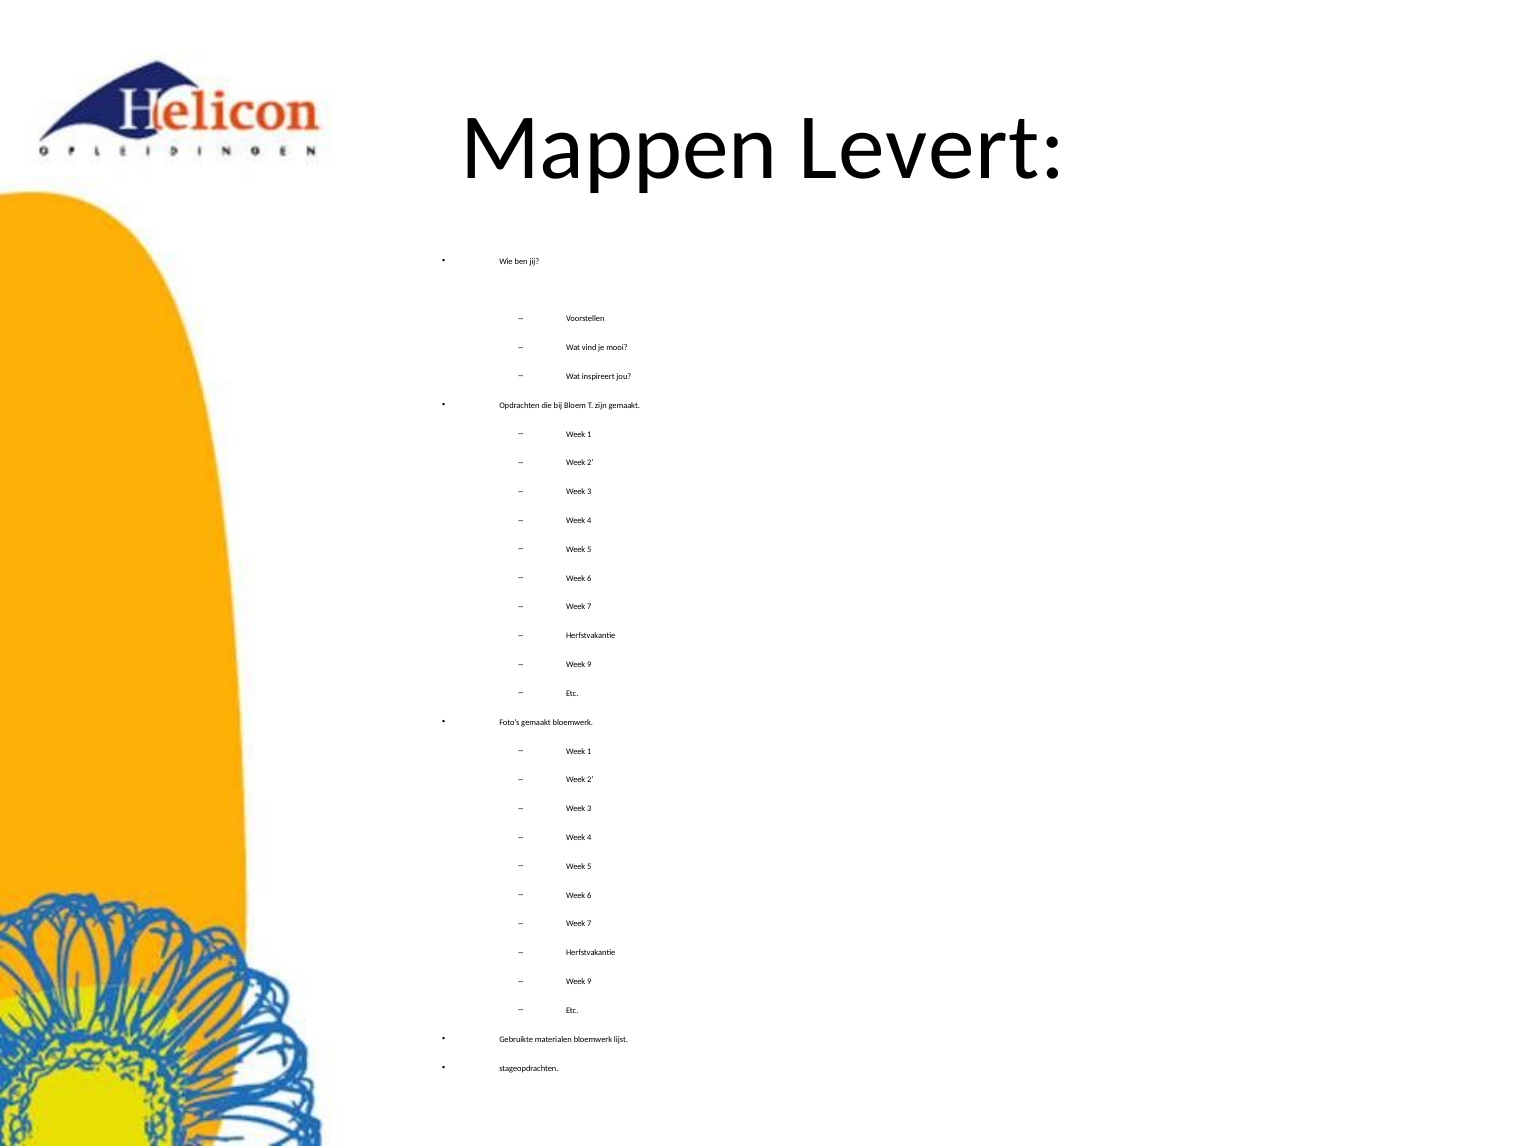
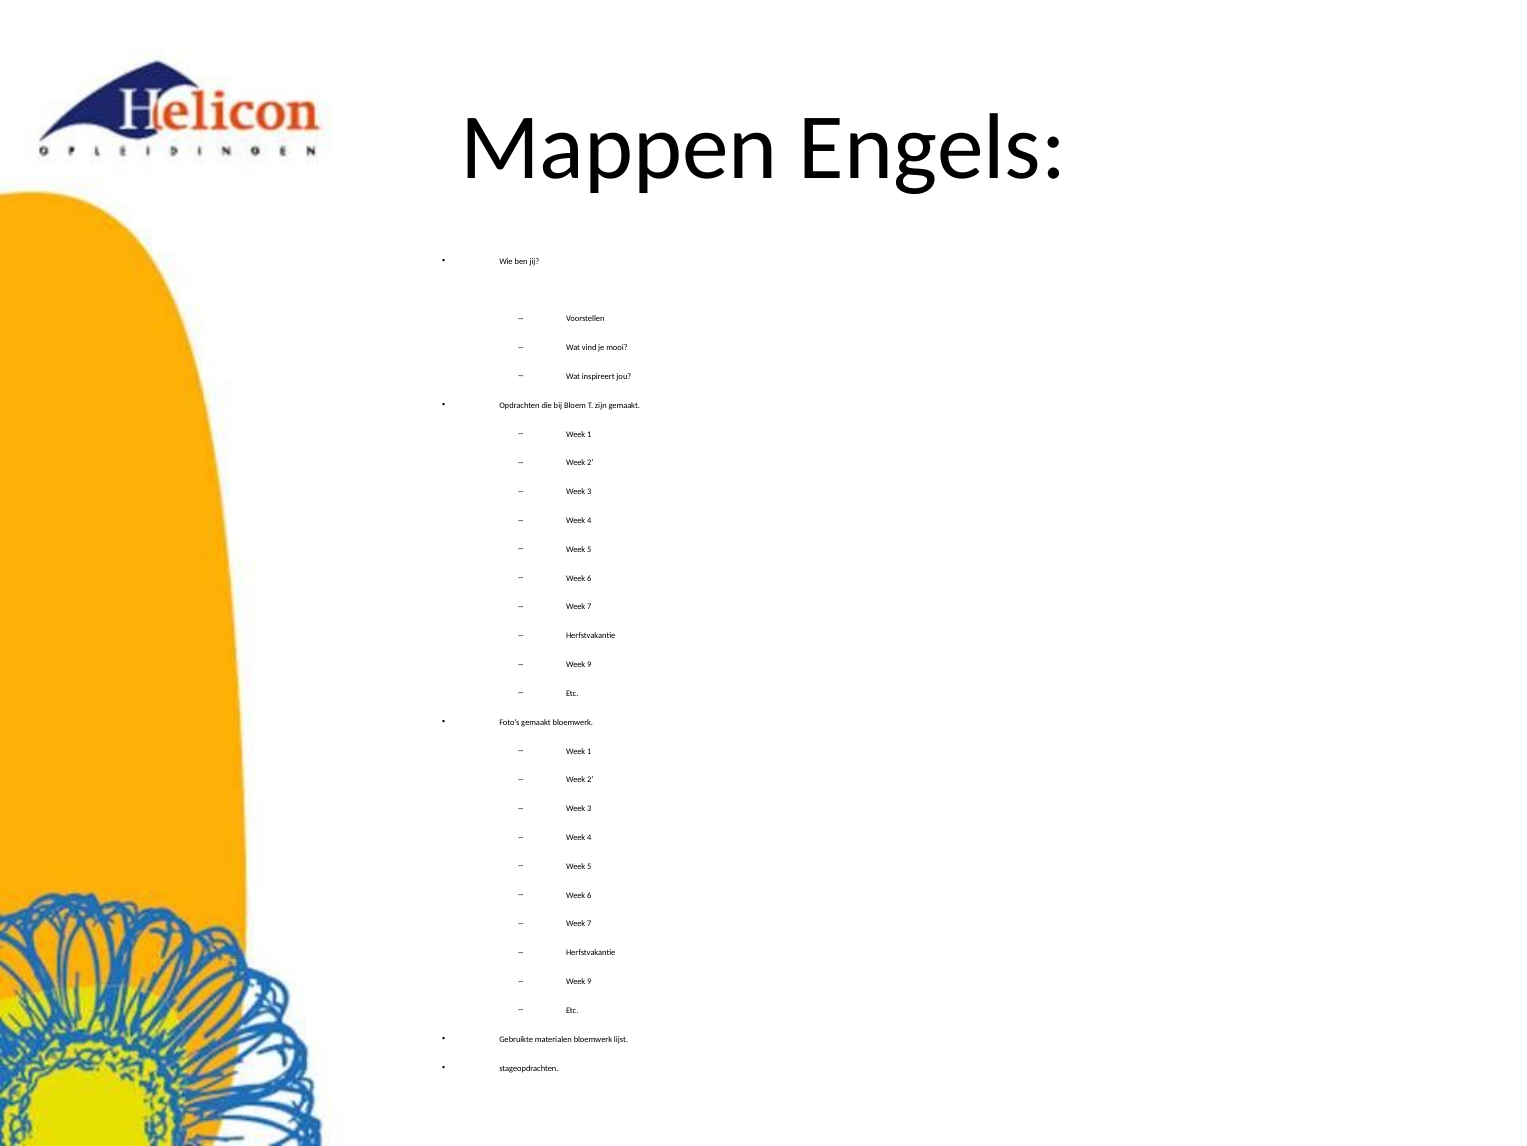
Levert: Levert -> Engels (933, 148)
